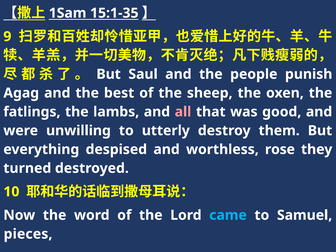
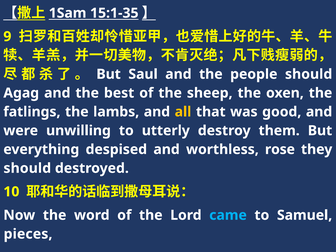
people punish: punish -> should (309, 74)
all colour: pink -> yellow (183, 112)
turned: turned -> should (27, 168)
